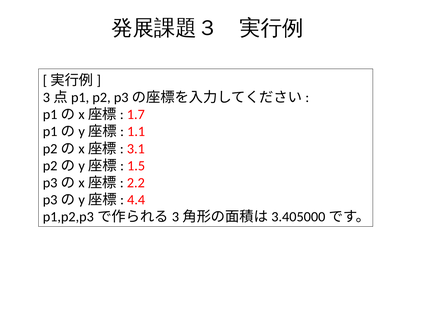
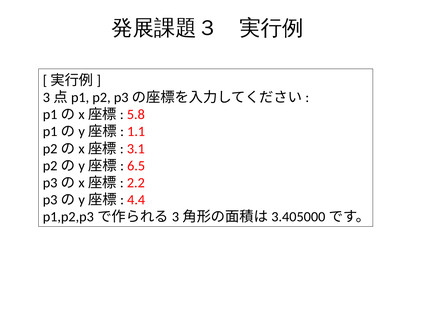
1.7: 1.7 -> 5.8 (136, 115)
1.5: 1.5 -> 6.5 (136, 166)
